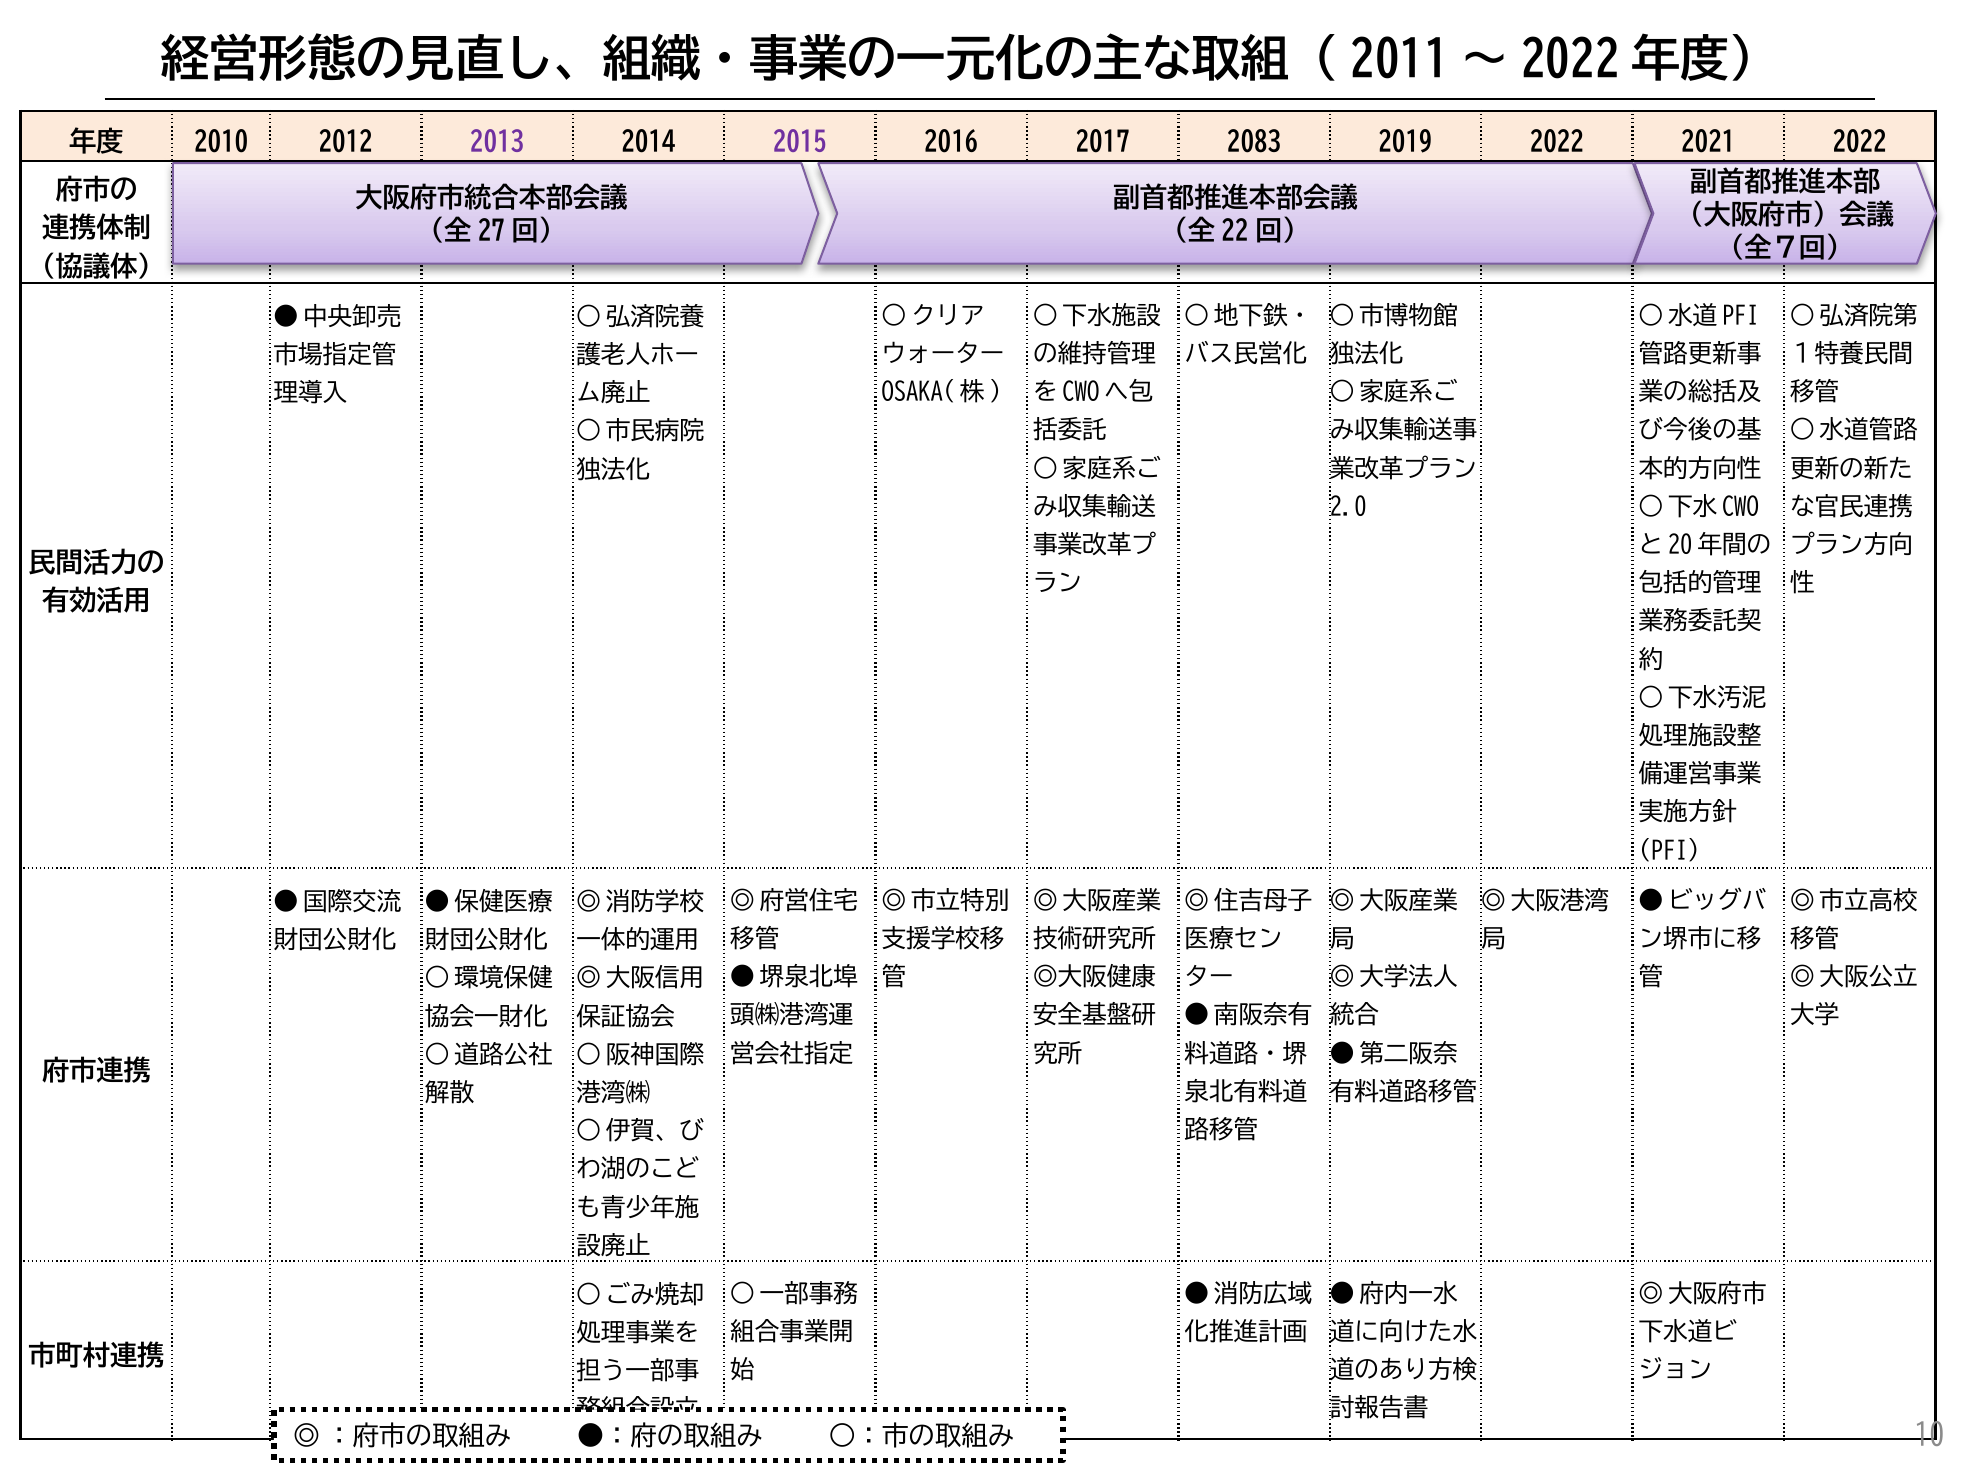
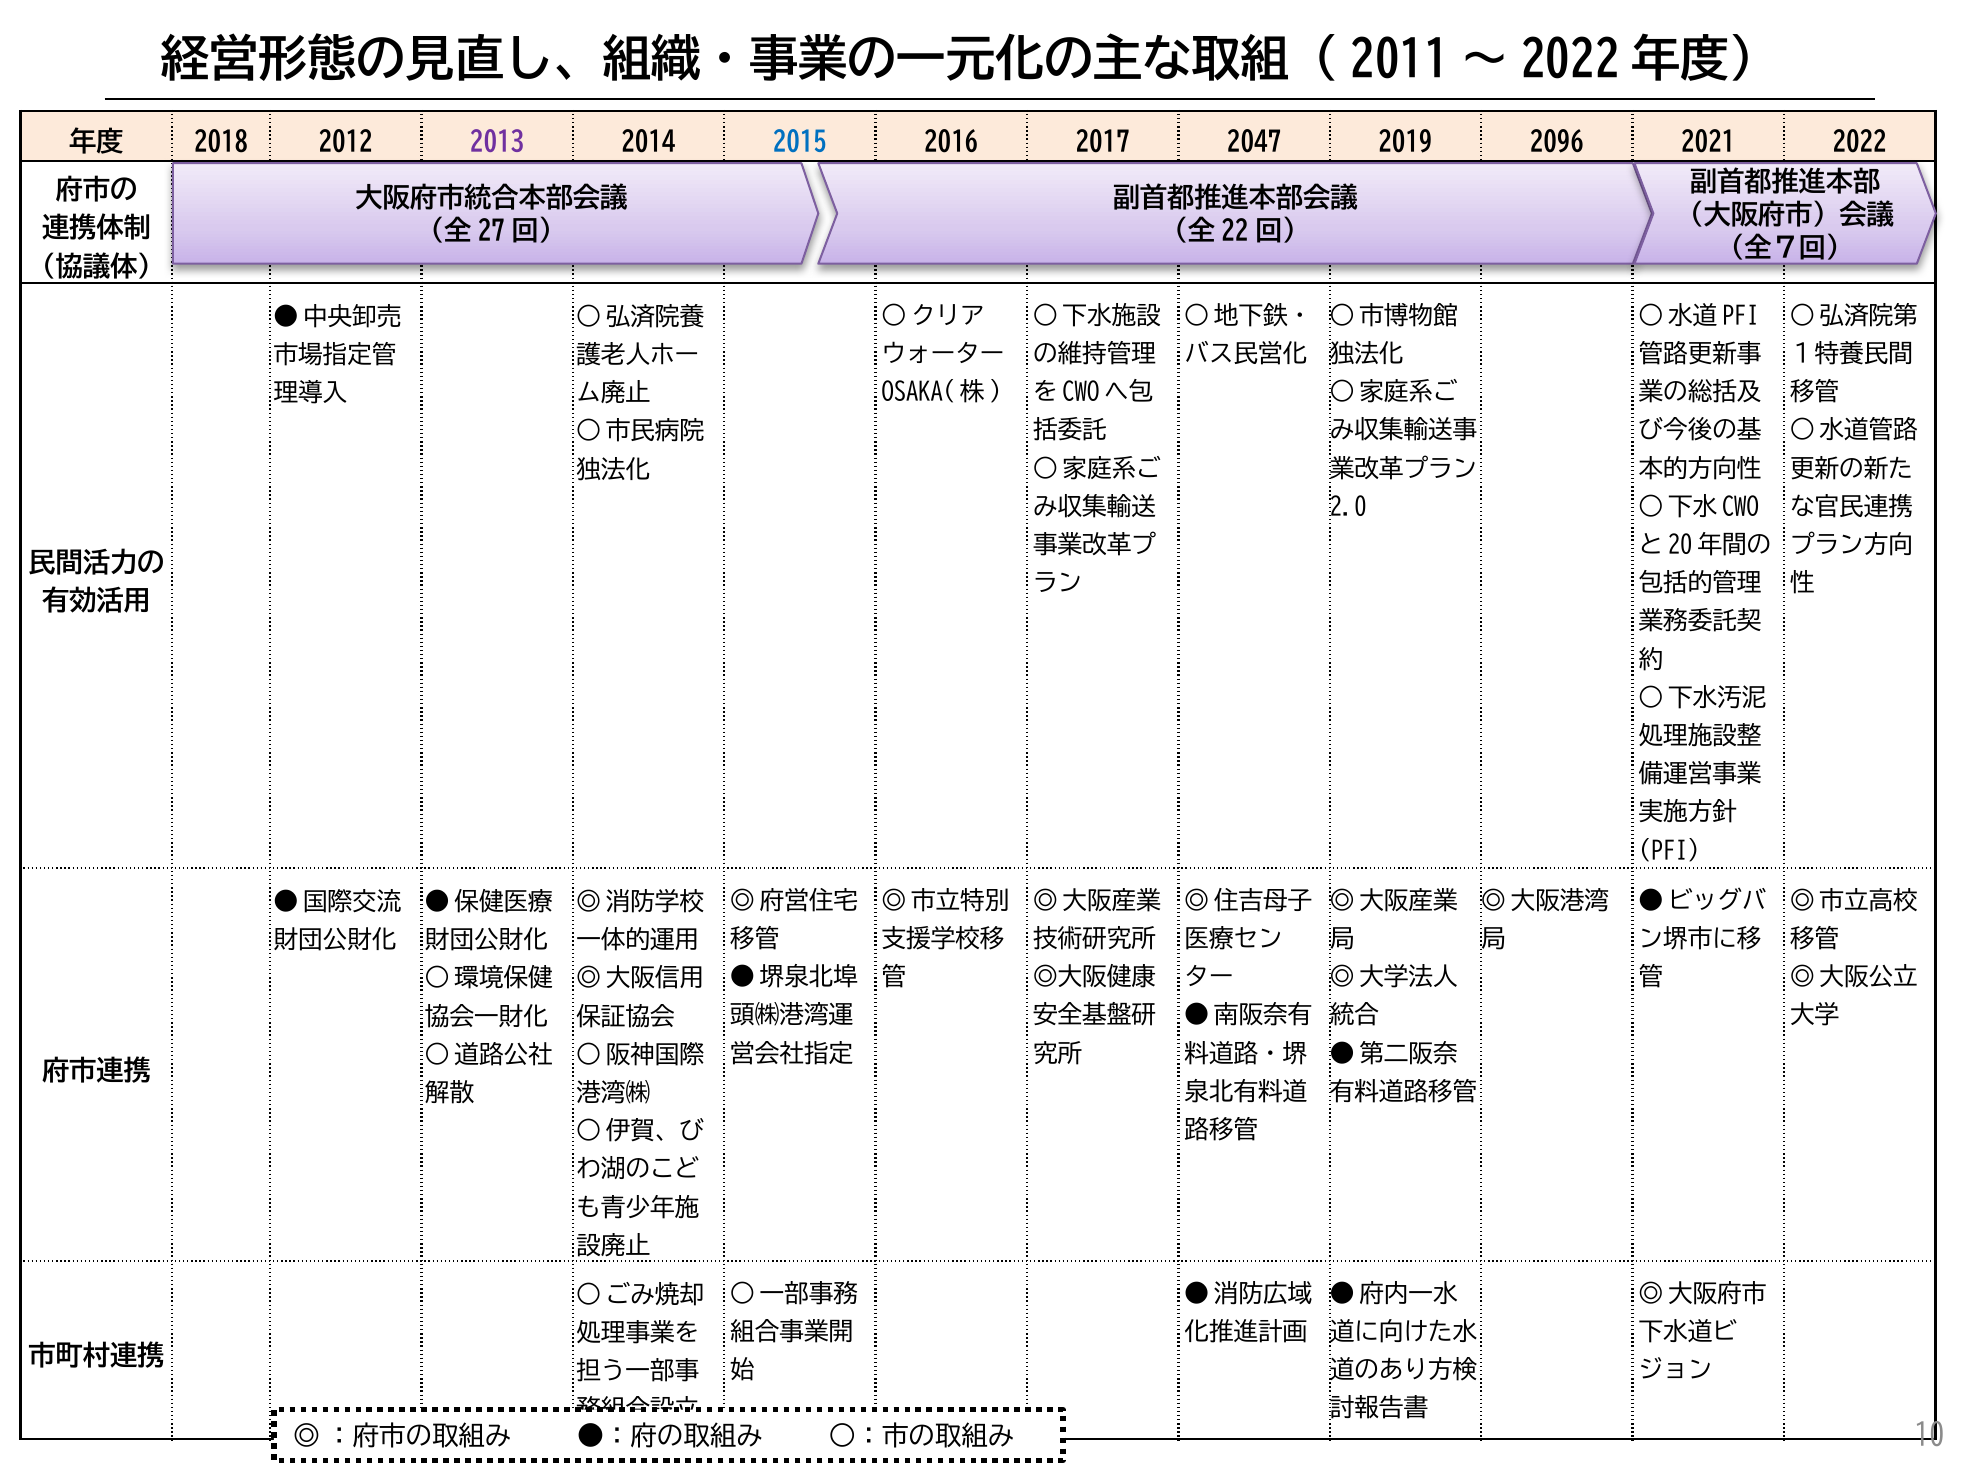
2010: 2010 -> 2018 (221, 143)
2015 colour: purple -> blue (800, 143)
2083: 2083 -> 2047 (1254, 143)
2019 2022: 2022 -> 2096 (1557, 143)
